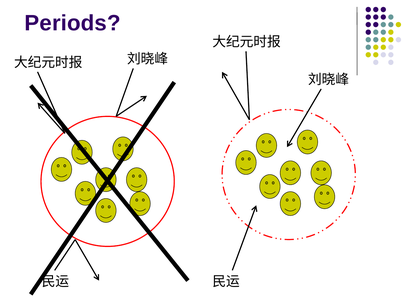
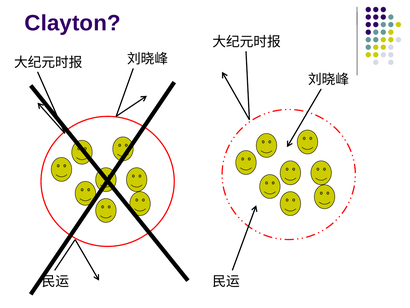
Periods: Periods -> Clayton (73, 23)
